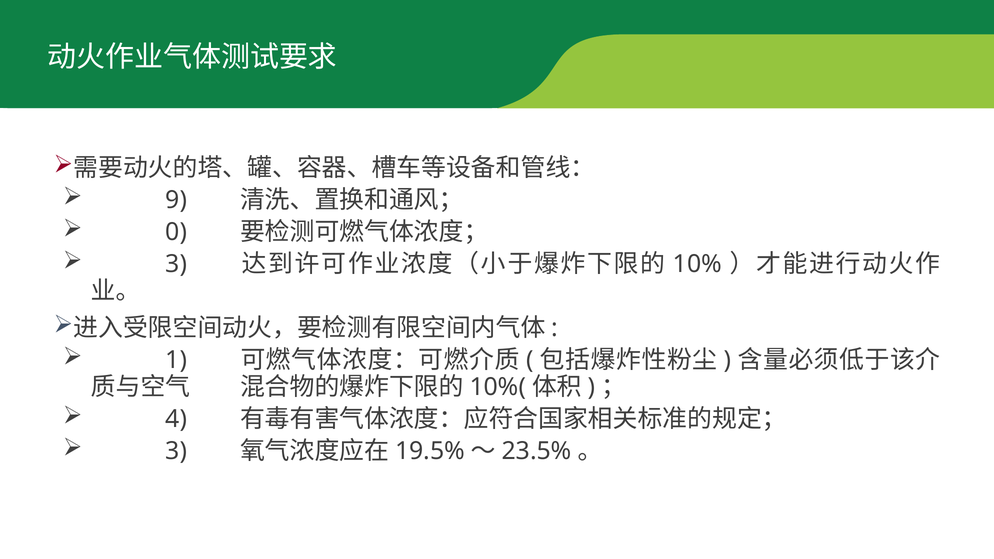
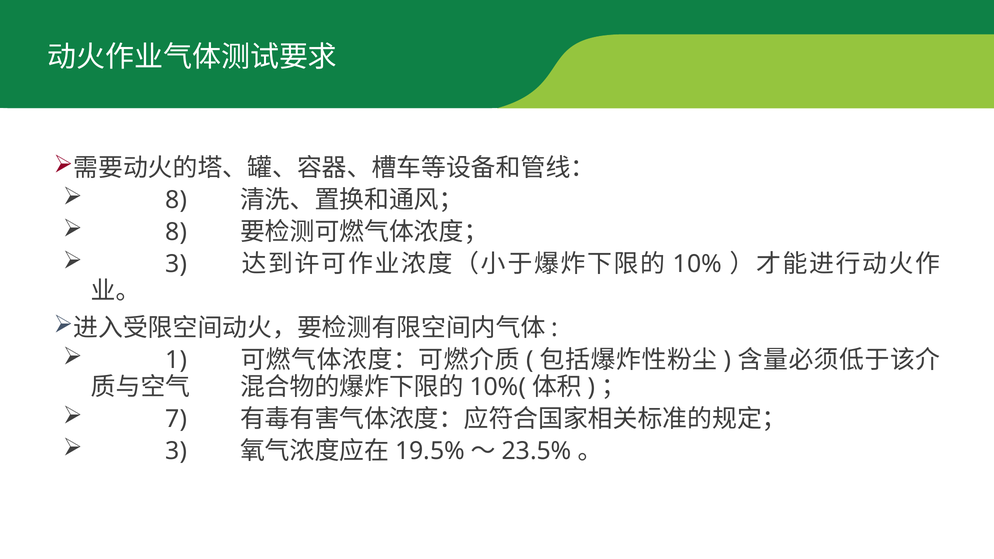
9: 9 -> 8 (176, 200)
0: 0 -> 8 (176, 232)
4: 4 -> 7 (176, 419)
